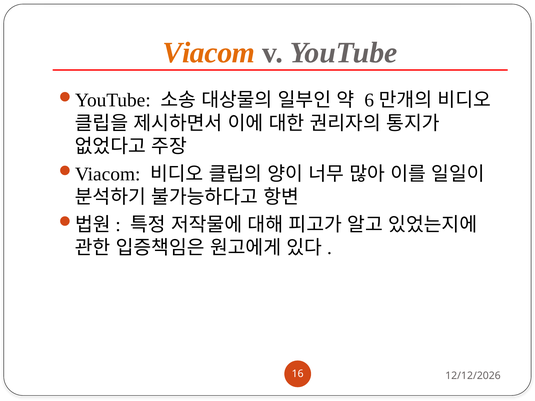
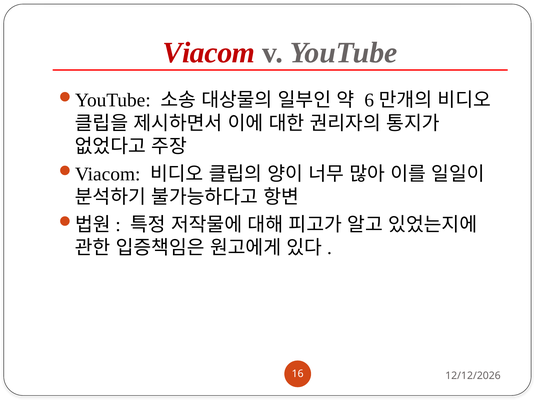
Viacom colour: orange -> red (209, 53)
